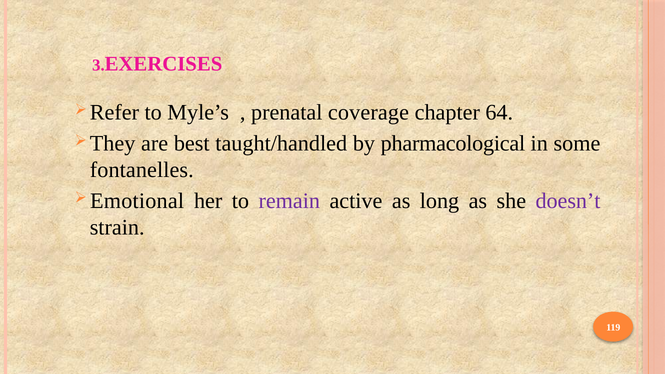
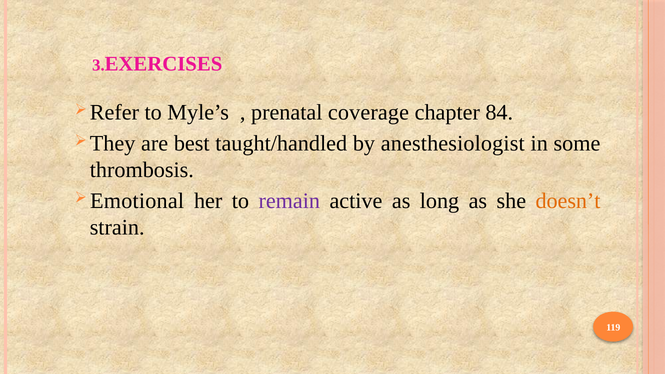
64: 64 -> 84 (499, 113)
pharmacological: pharmacological -> anesthesiologist (453, 143)
fontanelles: fontanelles -> thrombosis (142, 170)
doesn’t colour: purple -> orange (568, 201)
